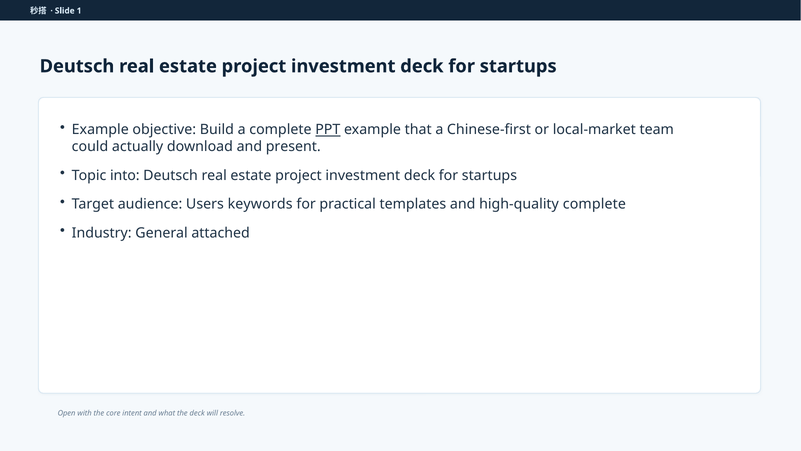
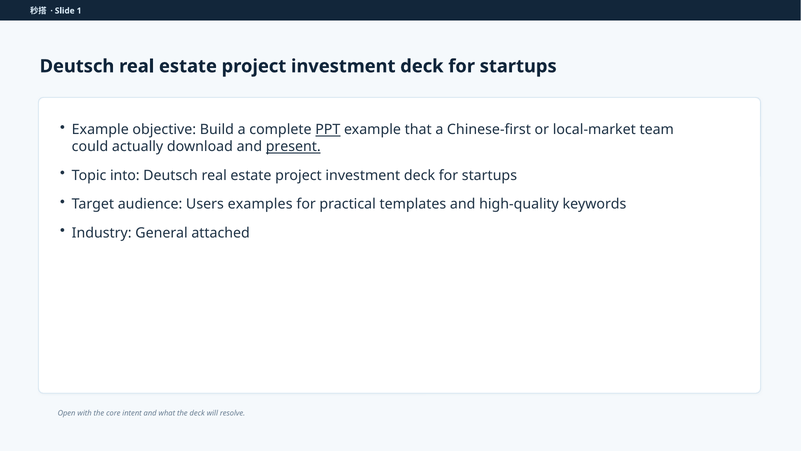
present underline: none -> present (293, 147)
keywords: keywords -> examples (260, 204)
high-quality complete: complete -> keywords (594, 204)
